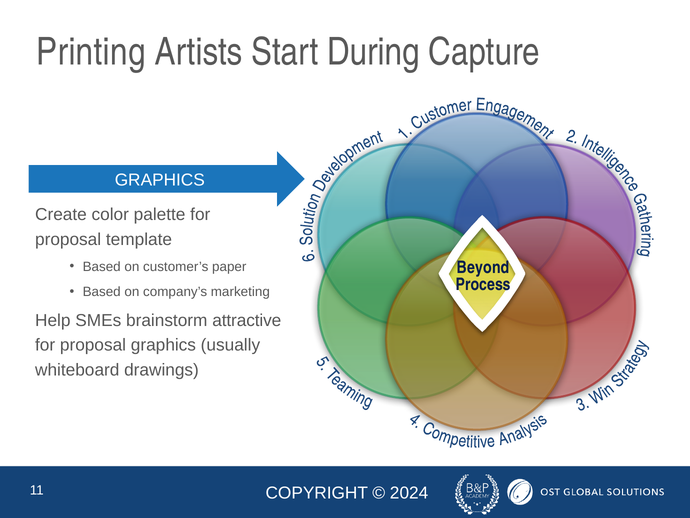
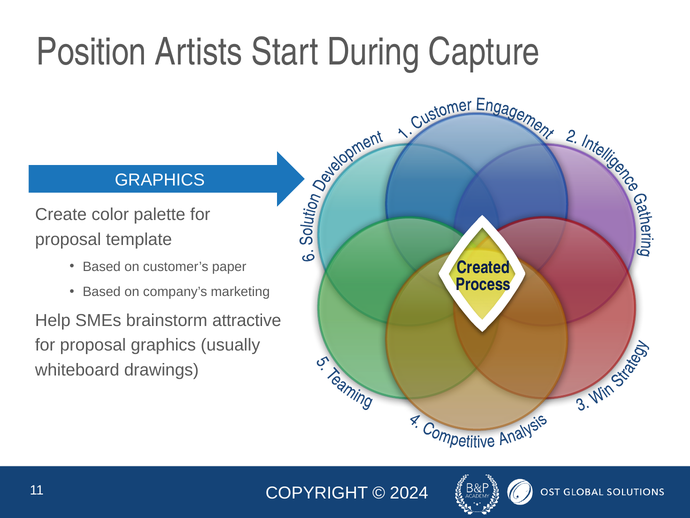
Printing: Printing -> Position (91, 52)
Beyond: Beyond -> Created (483, 268)
